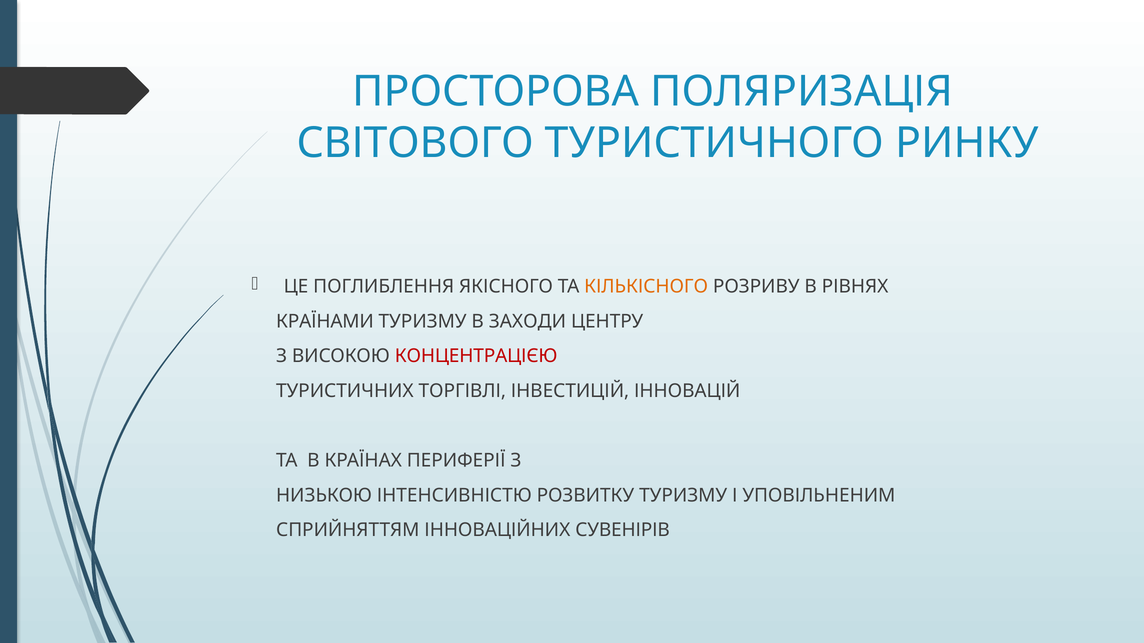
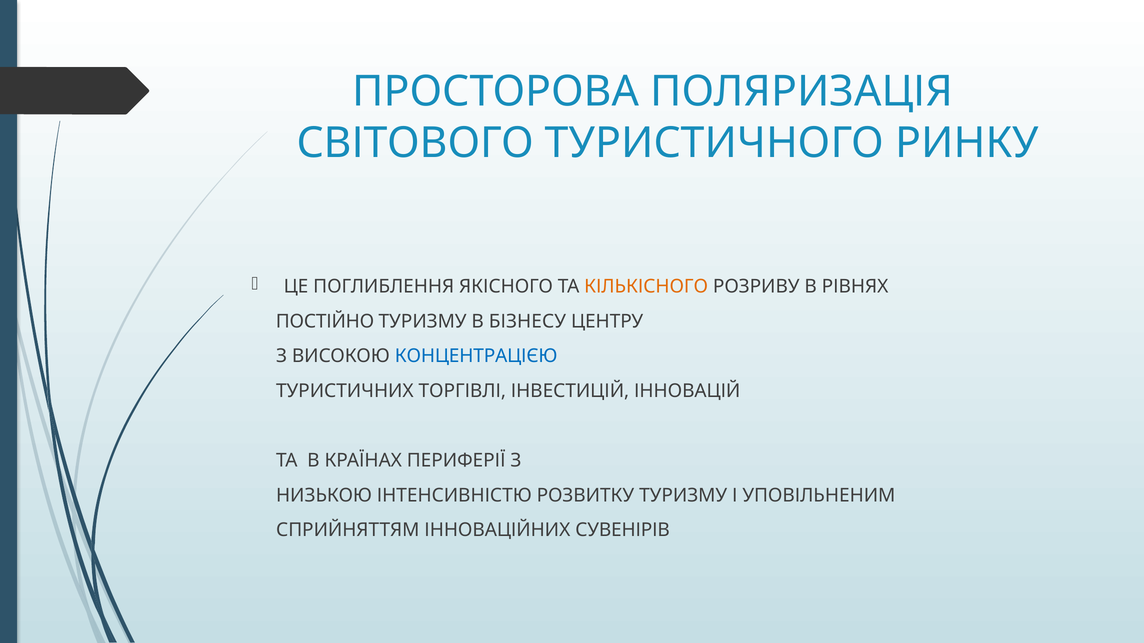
КРАЇНАМИ: КРАЇНАМИ -> ПОСТІЙНО (325, 322)
ЗАХОДИ: ЗАХОДИ -> БІЗНЕСУ (527, 322)
КОНЦЕНТРАЦІЄЮ colour: red -> blue (476, 356)
